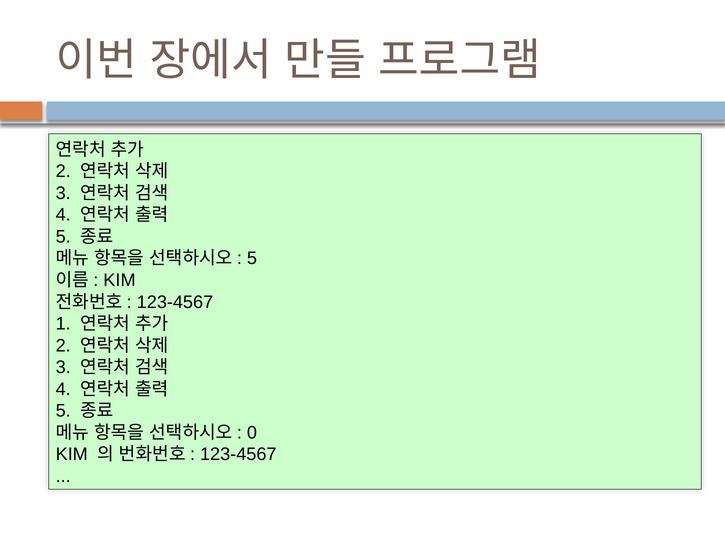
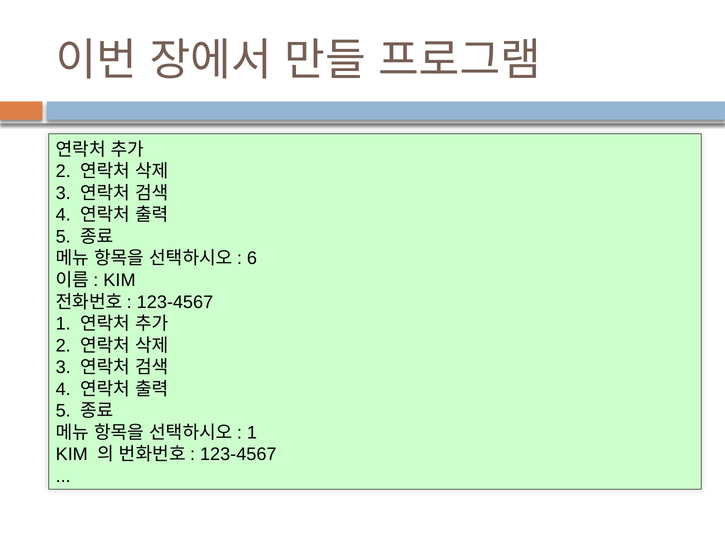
5: 5 -> 6 (252, 258)
0: 0 -> 1 (252, 432)
